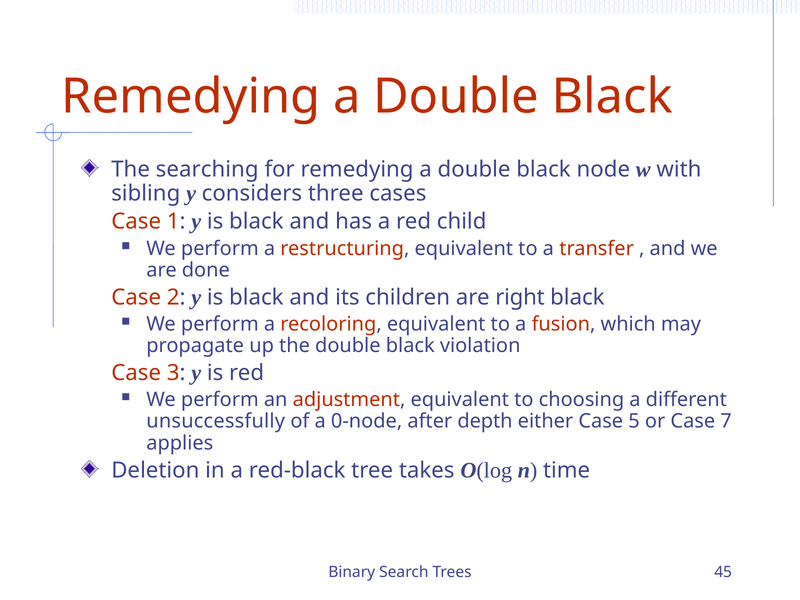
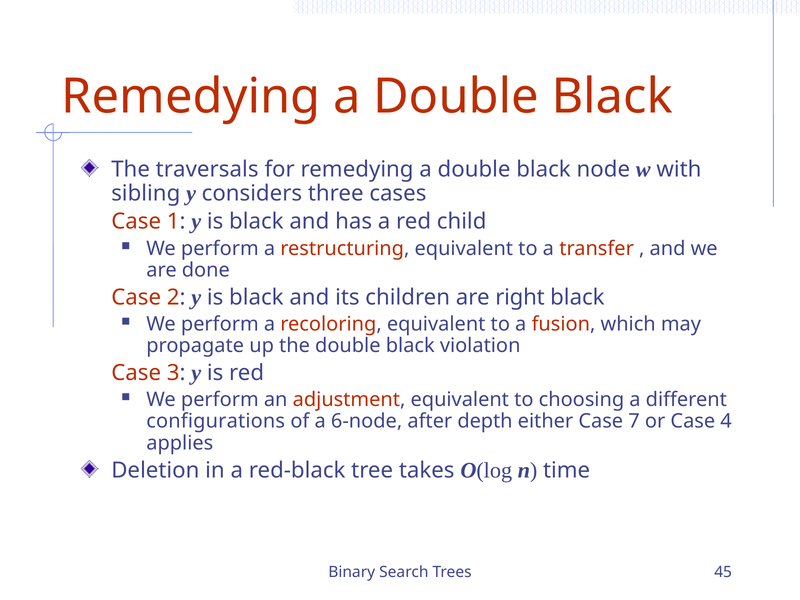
searching: searching -> traversals (207, 169)
unsuccessfully: unsuccessfully -> configurations (216, 421)
0-node: 0-node -> 6-node (367, 421)
5: 5 -> 7 (634, 421)
7: 7 -> 4 (726, 421)
